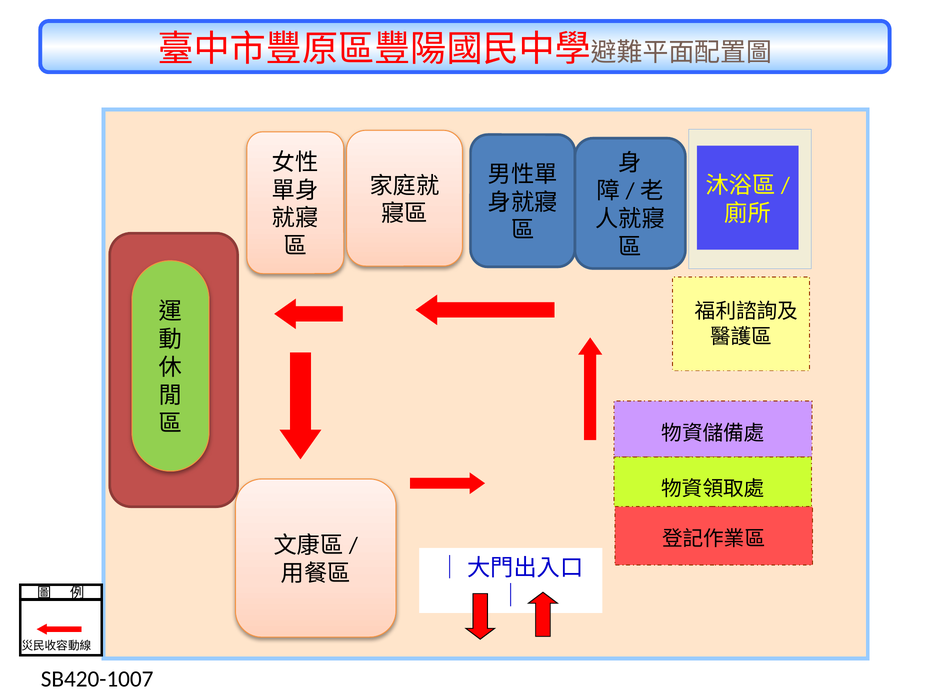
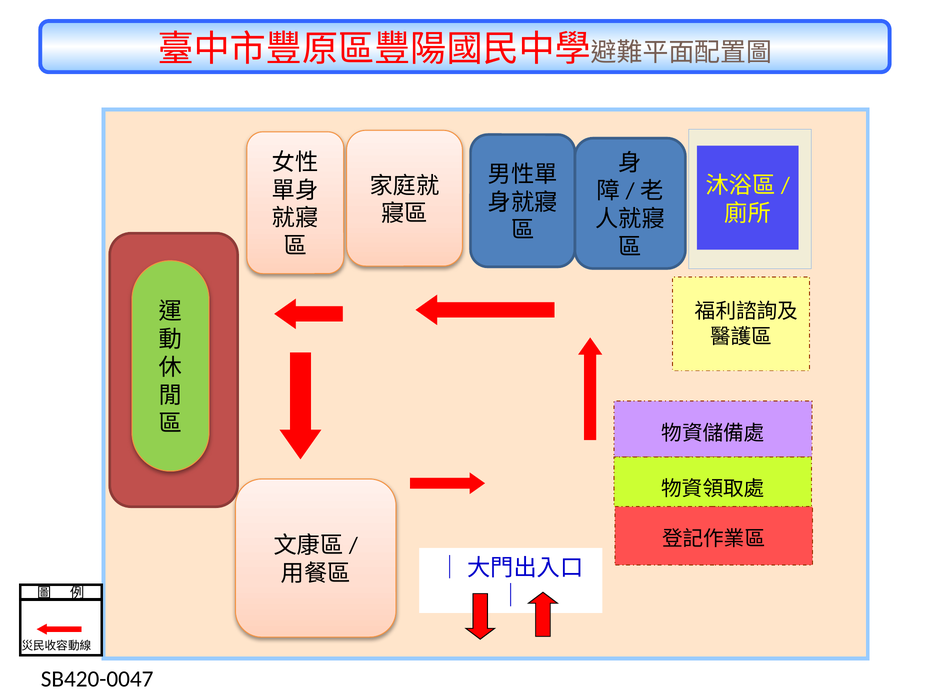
SB420-1007: SB420-1007 -> SB420-0047 (97, 678)
